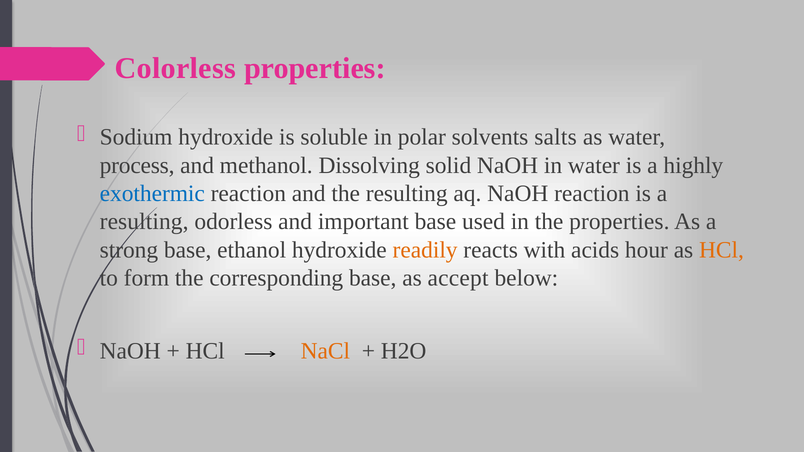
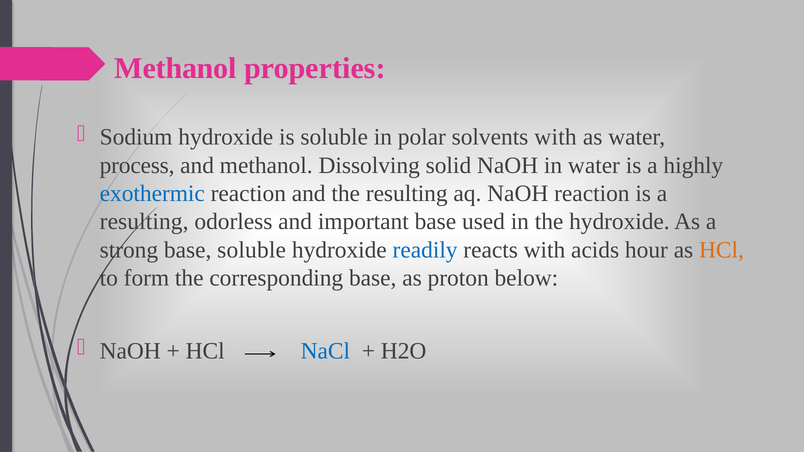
Colorless: Colorless -> Methanol (176, 68)
solvents salts: salts -> with (556, 137)
the properties: properties -> hydroxide (619, 222)
base ethanol: ethanol -> soluble (252, 250)
readily colour: orange -> blue (425, 250)
accept: accept -> proton (458, 278)
NaCl colour: orange -> blue (325, 351)
